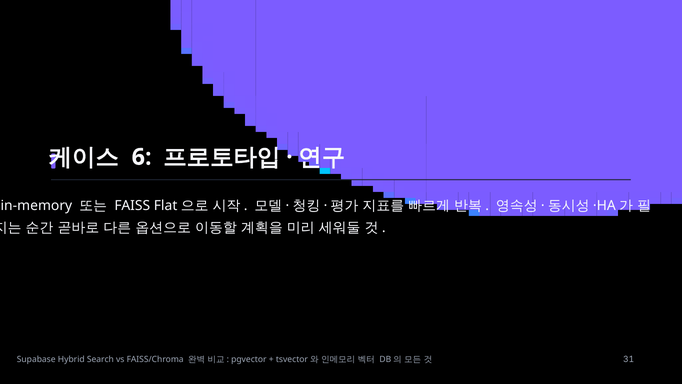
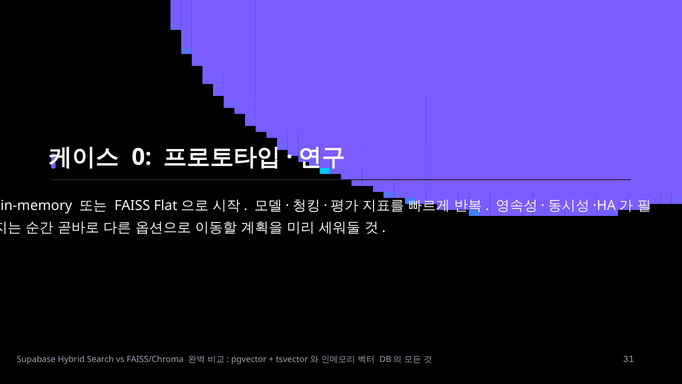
6: 6 -> 0 (142, 157)
